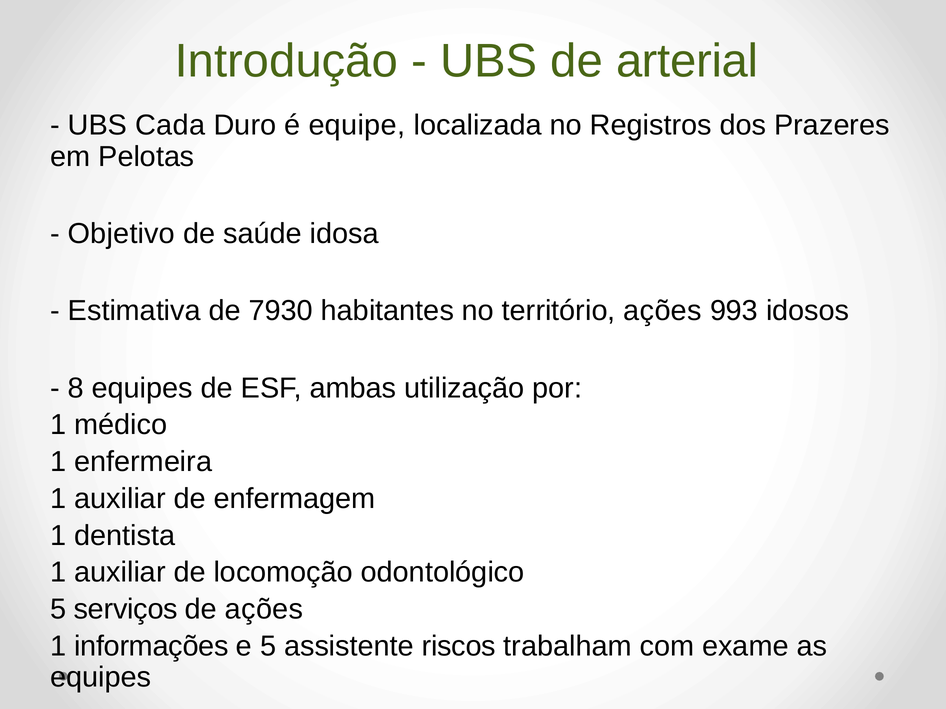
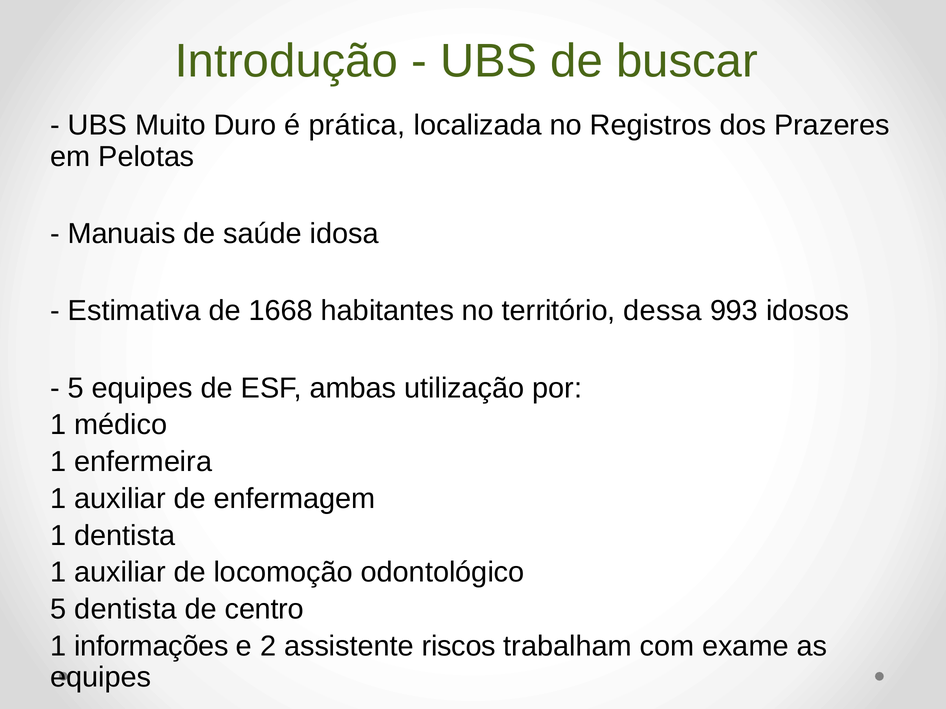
arterial: arterial -> buscar (687, 61)
Cada: Cada -> Muito (170, 126)
equipe: equipe -> prática (357, 126)
Objetivo: Objetivo -> Manuais (122, 234)
7930: 7930 -> 1668 (281, 311)
território ações: ações -> dessa (663, 311)
8: 8 -> 5 (76, 388)
5 serviços: serviços -> dentista (126, 610)
de ações: ações -> centro (264, 610)
e 5: 5 -> 2 (268, 646)
